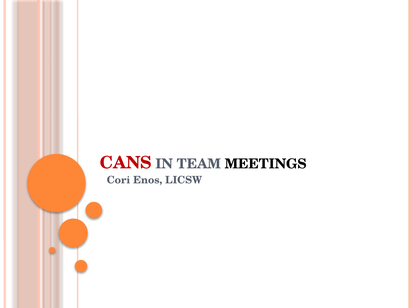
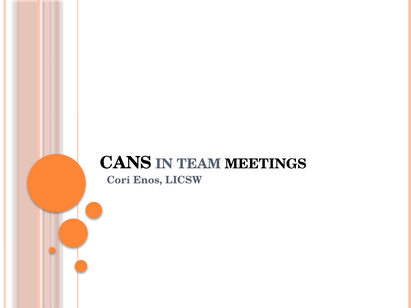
CANS colour: red -> black (126, 163)
